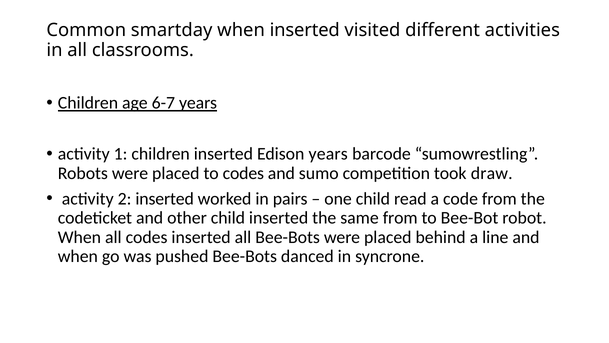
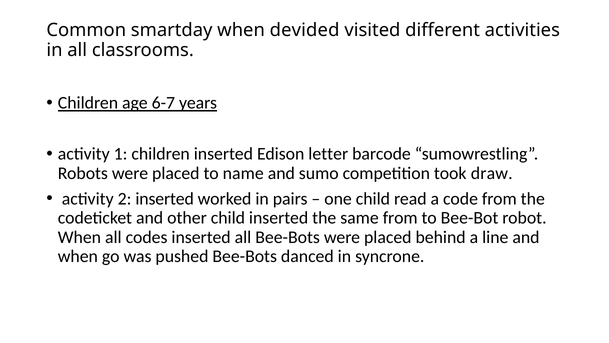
when inserted: inserted -> devided (305, 30)
Edison years: years -> letter (328, 154)
to codes: codes -> name (243, 173)
